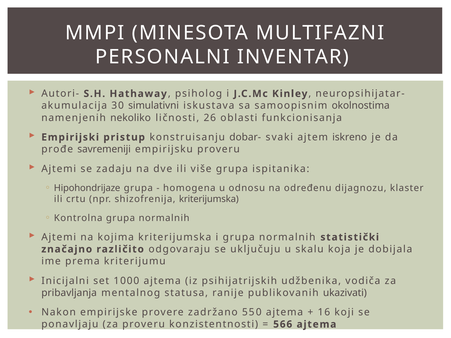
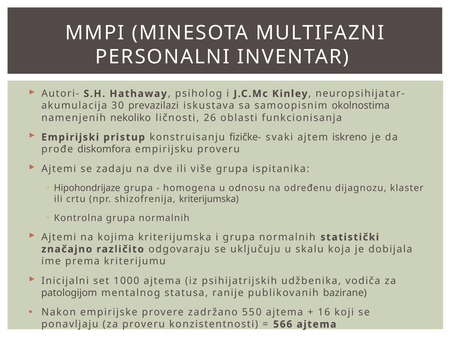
simulativni: simulativni -> prevazilazi (153, 106)
dobar-: dobar- -> fizičke- (245, 137)
savremeniji: savremeniji -> diskomfora (104, 149)
pribavljanja: pribavljanja -> patologijom (69, 293)
ukazivati: ukazivati -> bazirane (345, 293)
